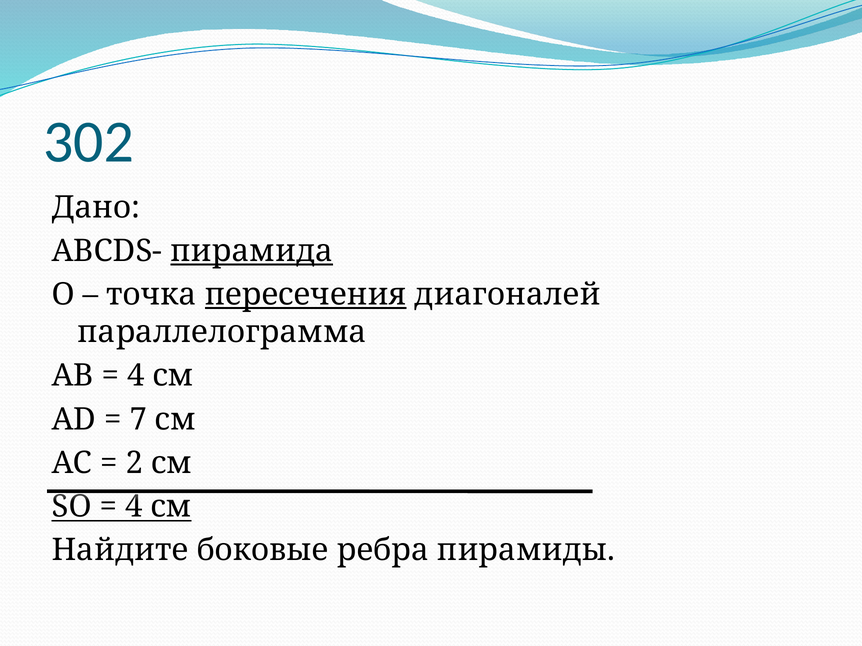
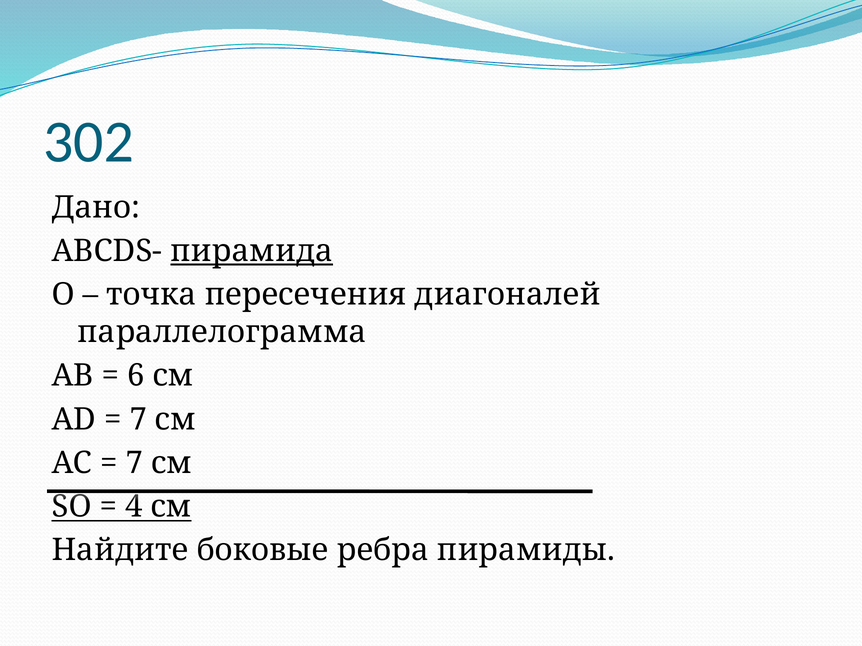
пересечения underline: present -> none (306, 295)
4: 4 -> 6 (136, 376)
2: 2 -> 7 (134, 463)
